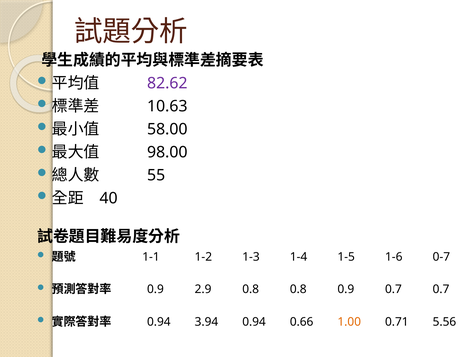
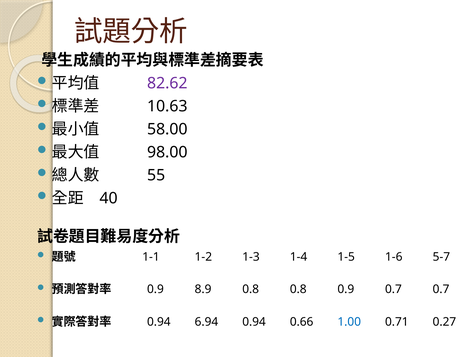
0-7: 0-7 -> 5-7 (441, 257)
2.9: 2.9 -> 8.9 (203, 289)
3.94: 3.94 -> 6.94 (206, 322)
1.00 colour: orange -> blue (349, 322)
5.56: 5.56 -> 0.27 (444, 322)
